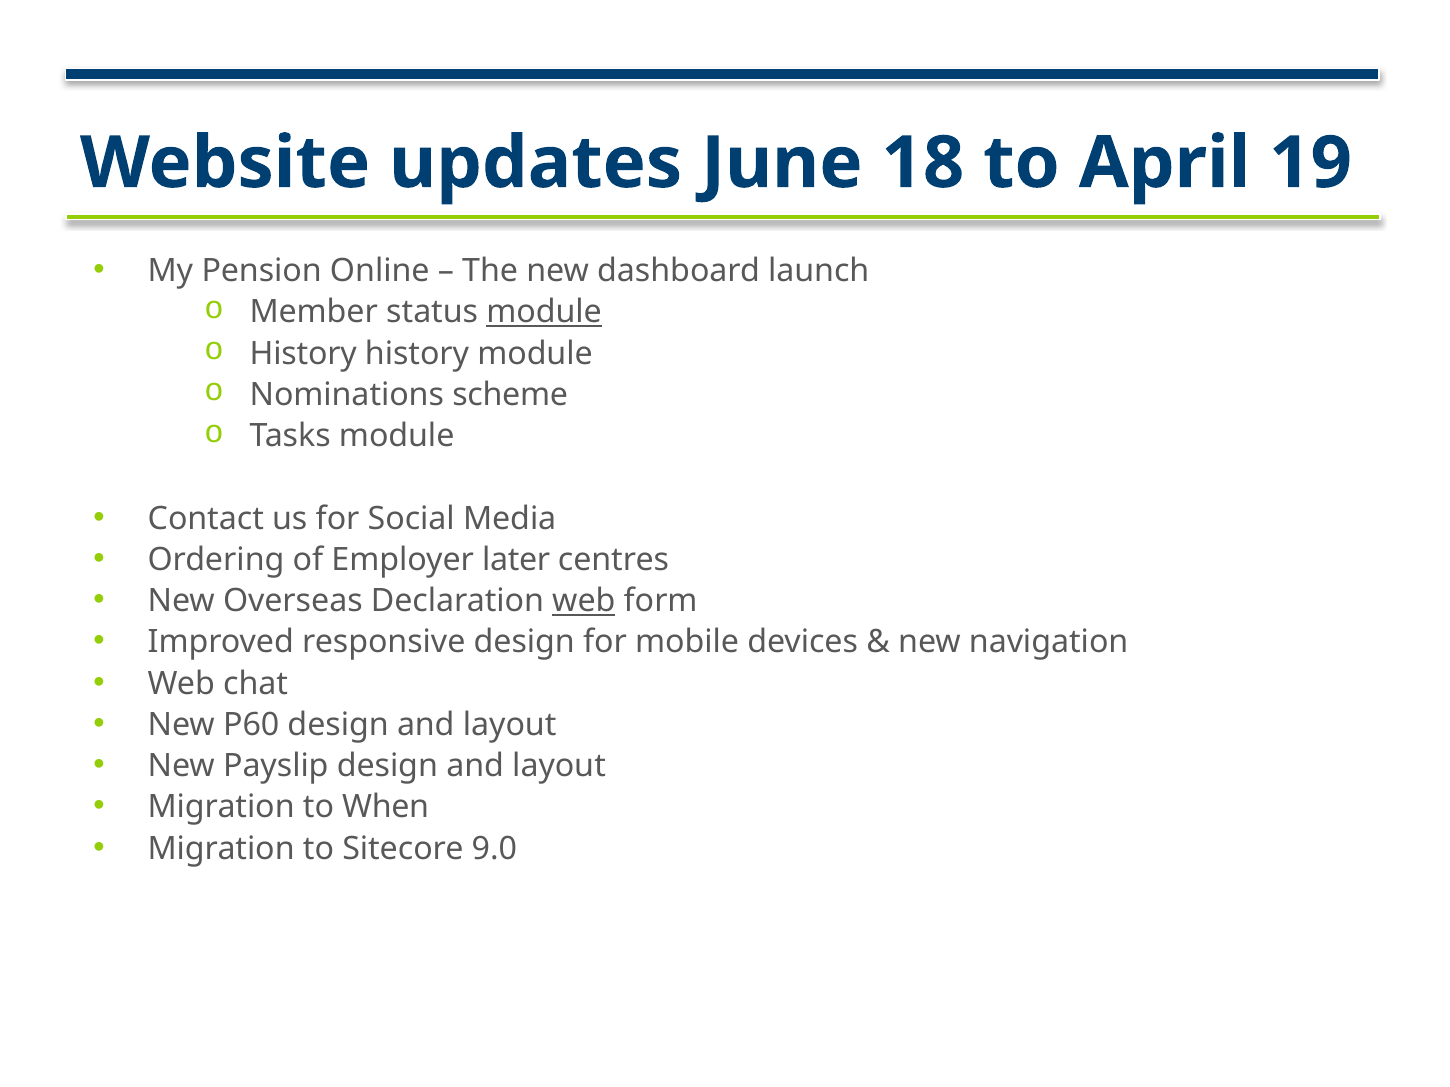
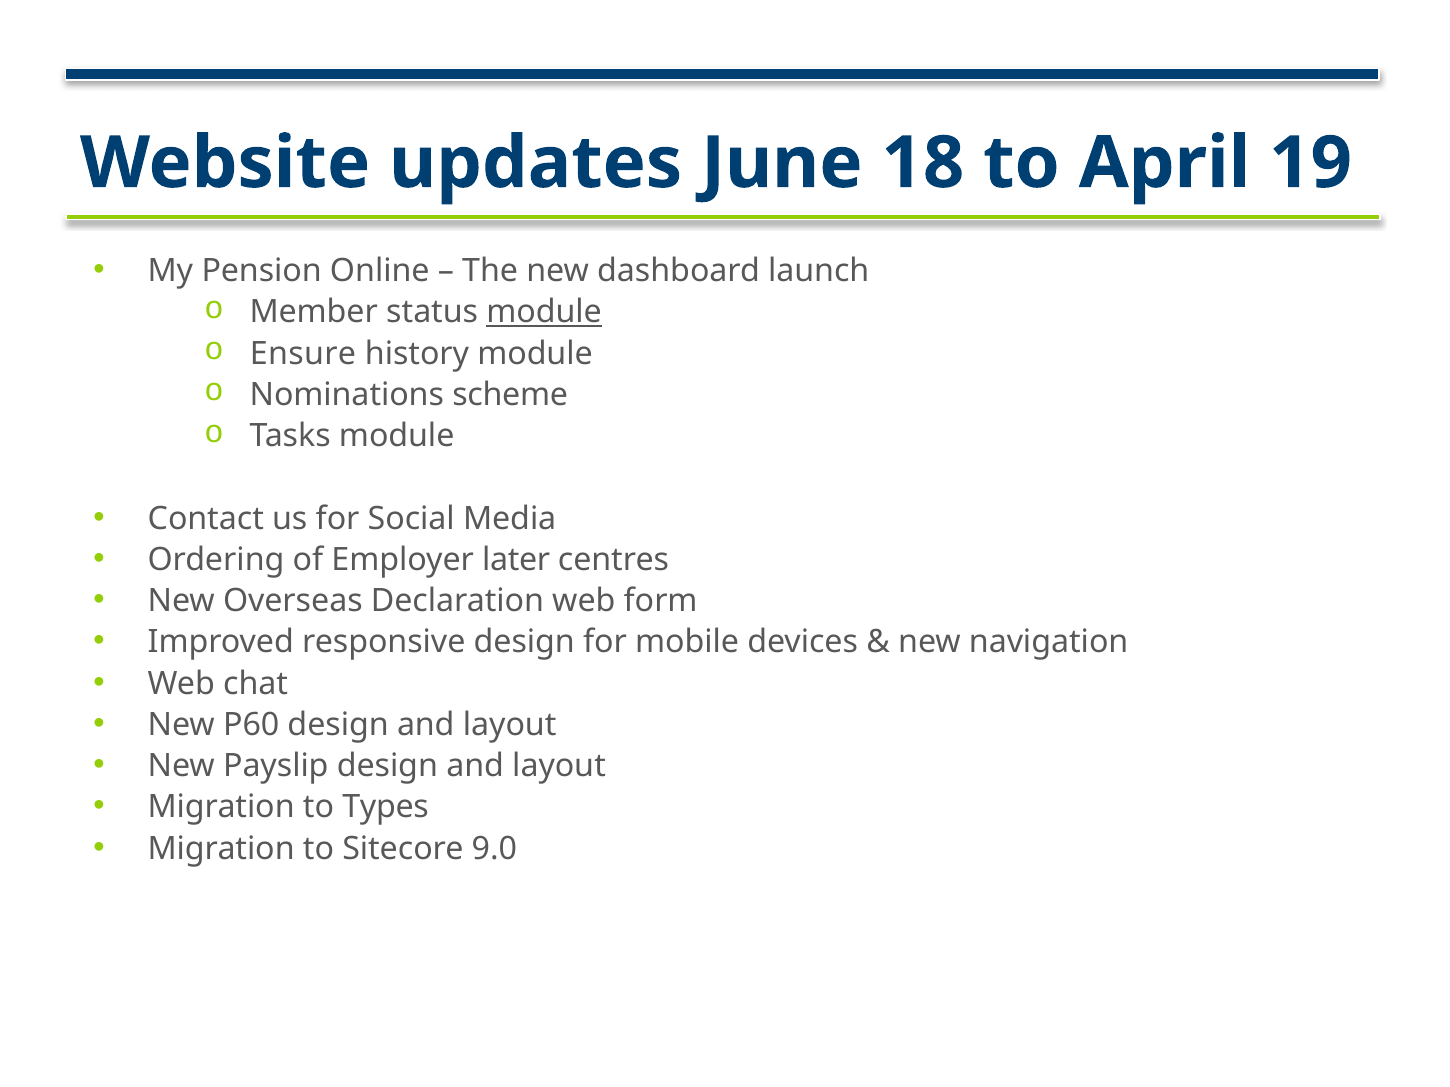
History: History -> Ensure (303, 354)
web underline: present -> none (584, 601)
When: When -> Types (386, 808)
